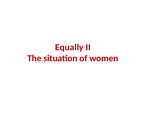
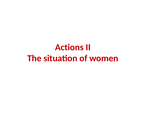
Equally: Equally -> Actions (69, 47)
